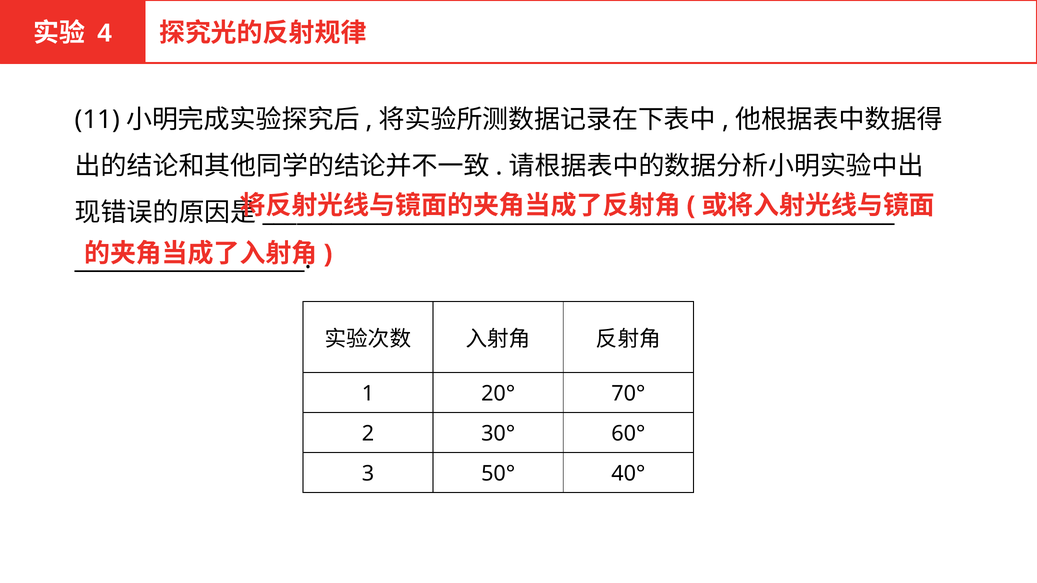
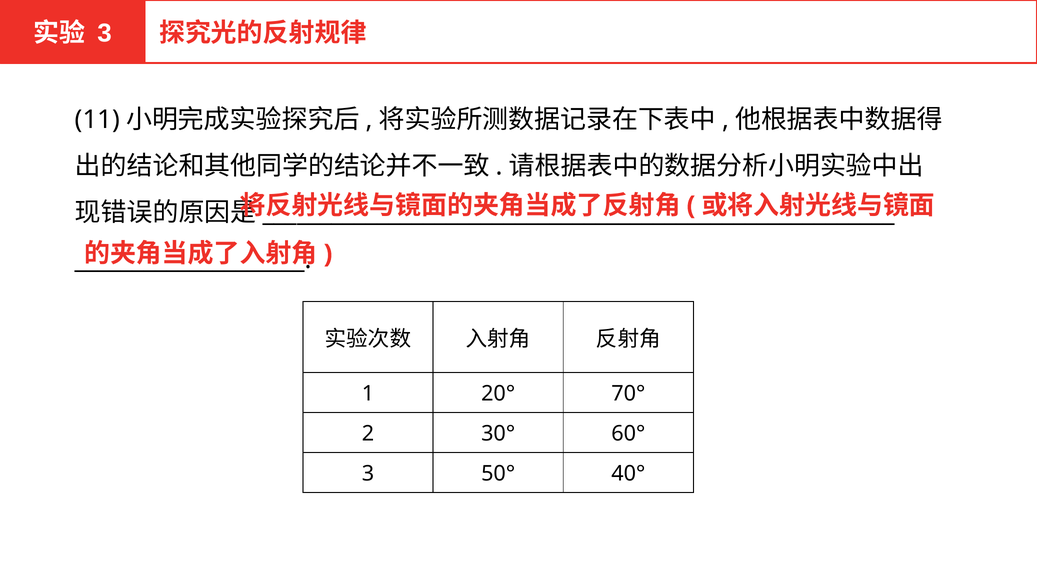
4: 4 -> 3 (105, 33)
